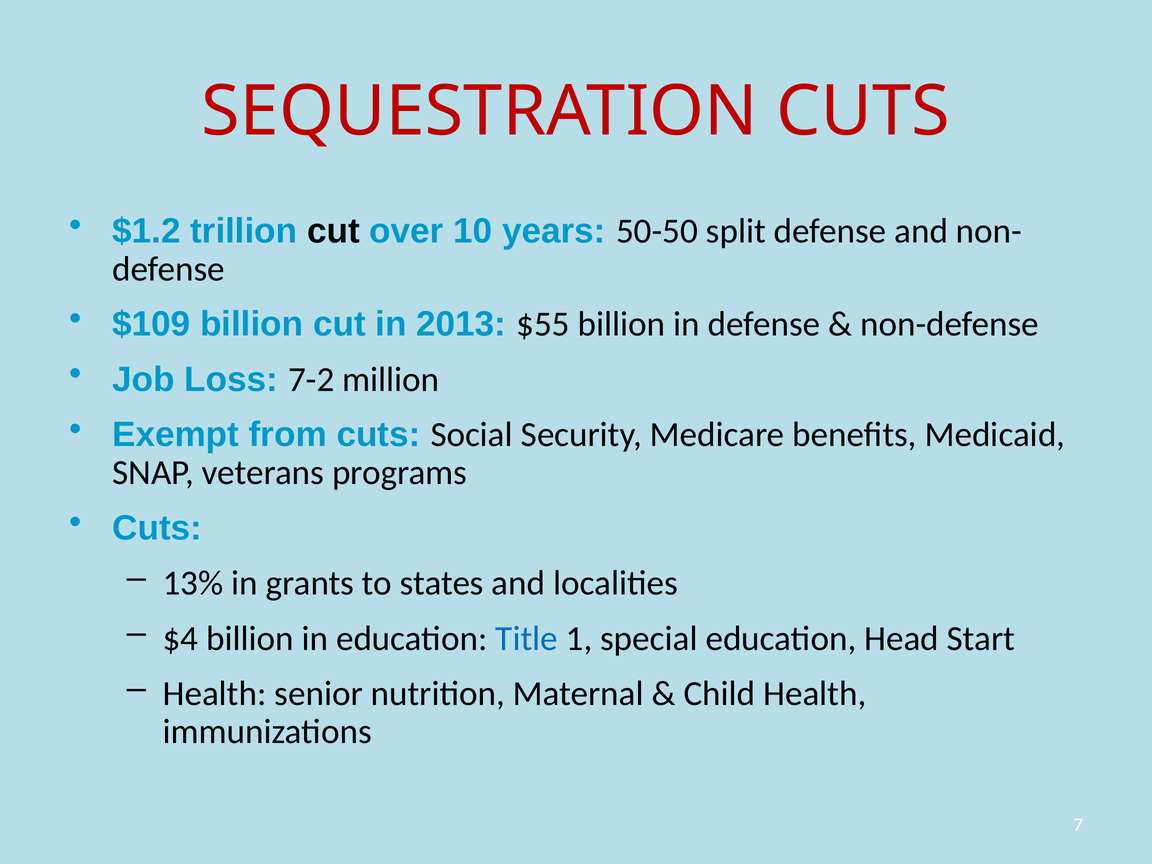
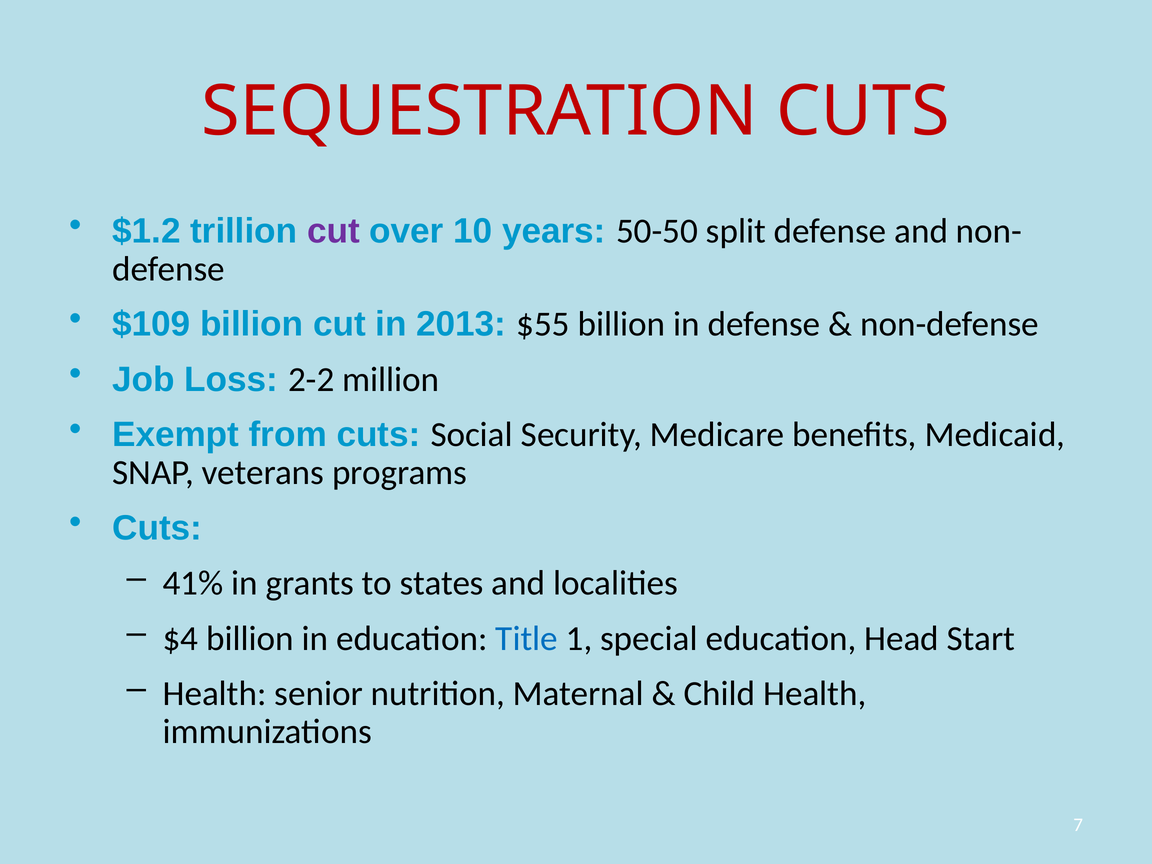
cut colour: black -> purple (333, 231)
7-2: 7-2 -> 2-2 (311, 379)
13%: 13% -> 41% (193, 583)
